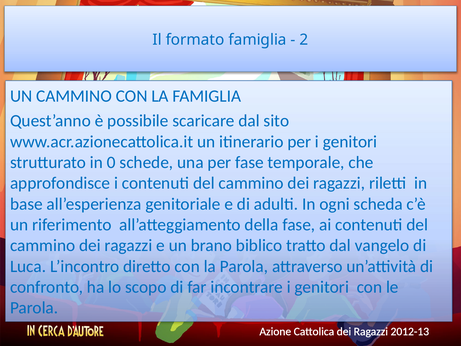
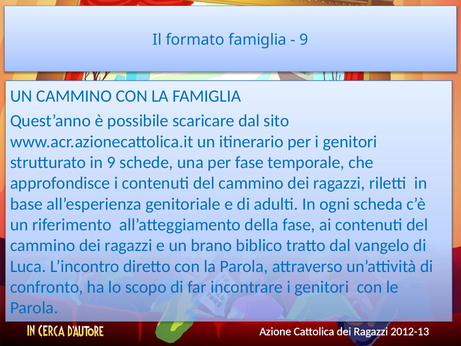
2: 2 -> 9 (304, 40)
in 0: 0 -> 9 (111, 162)
